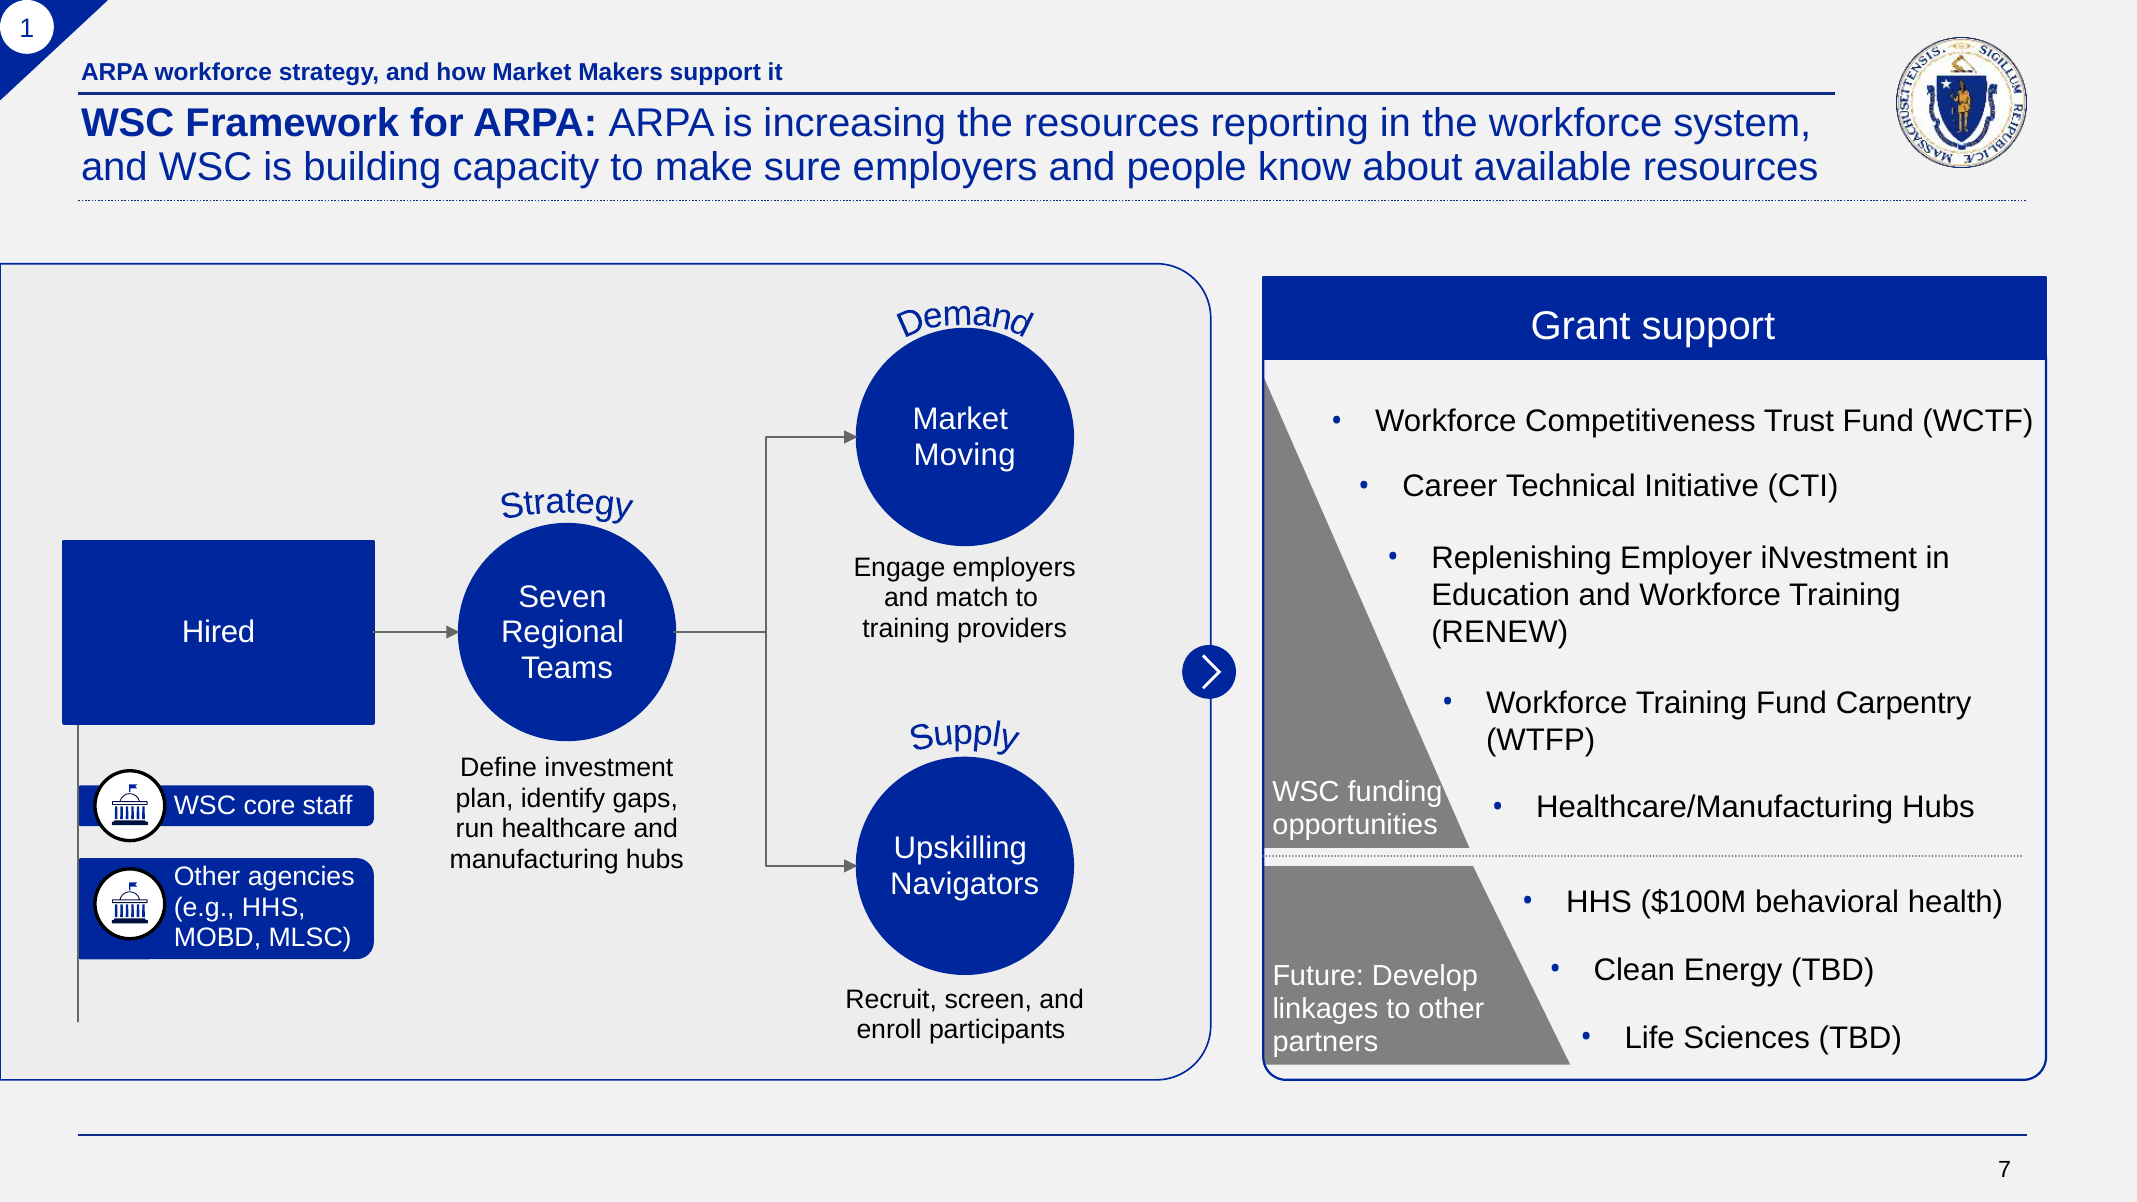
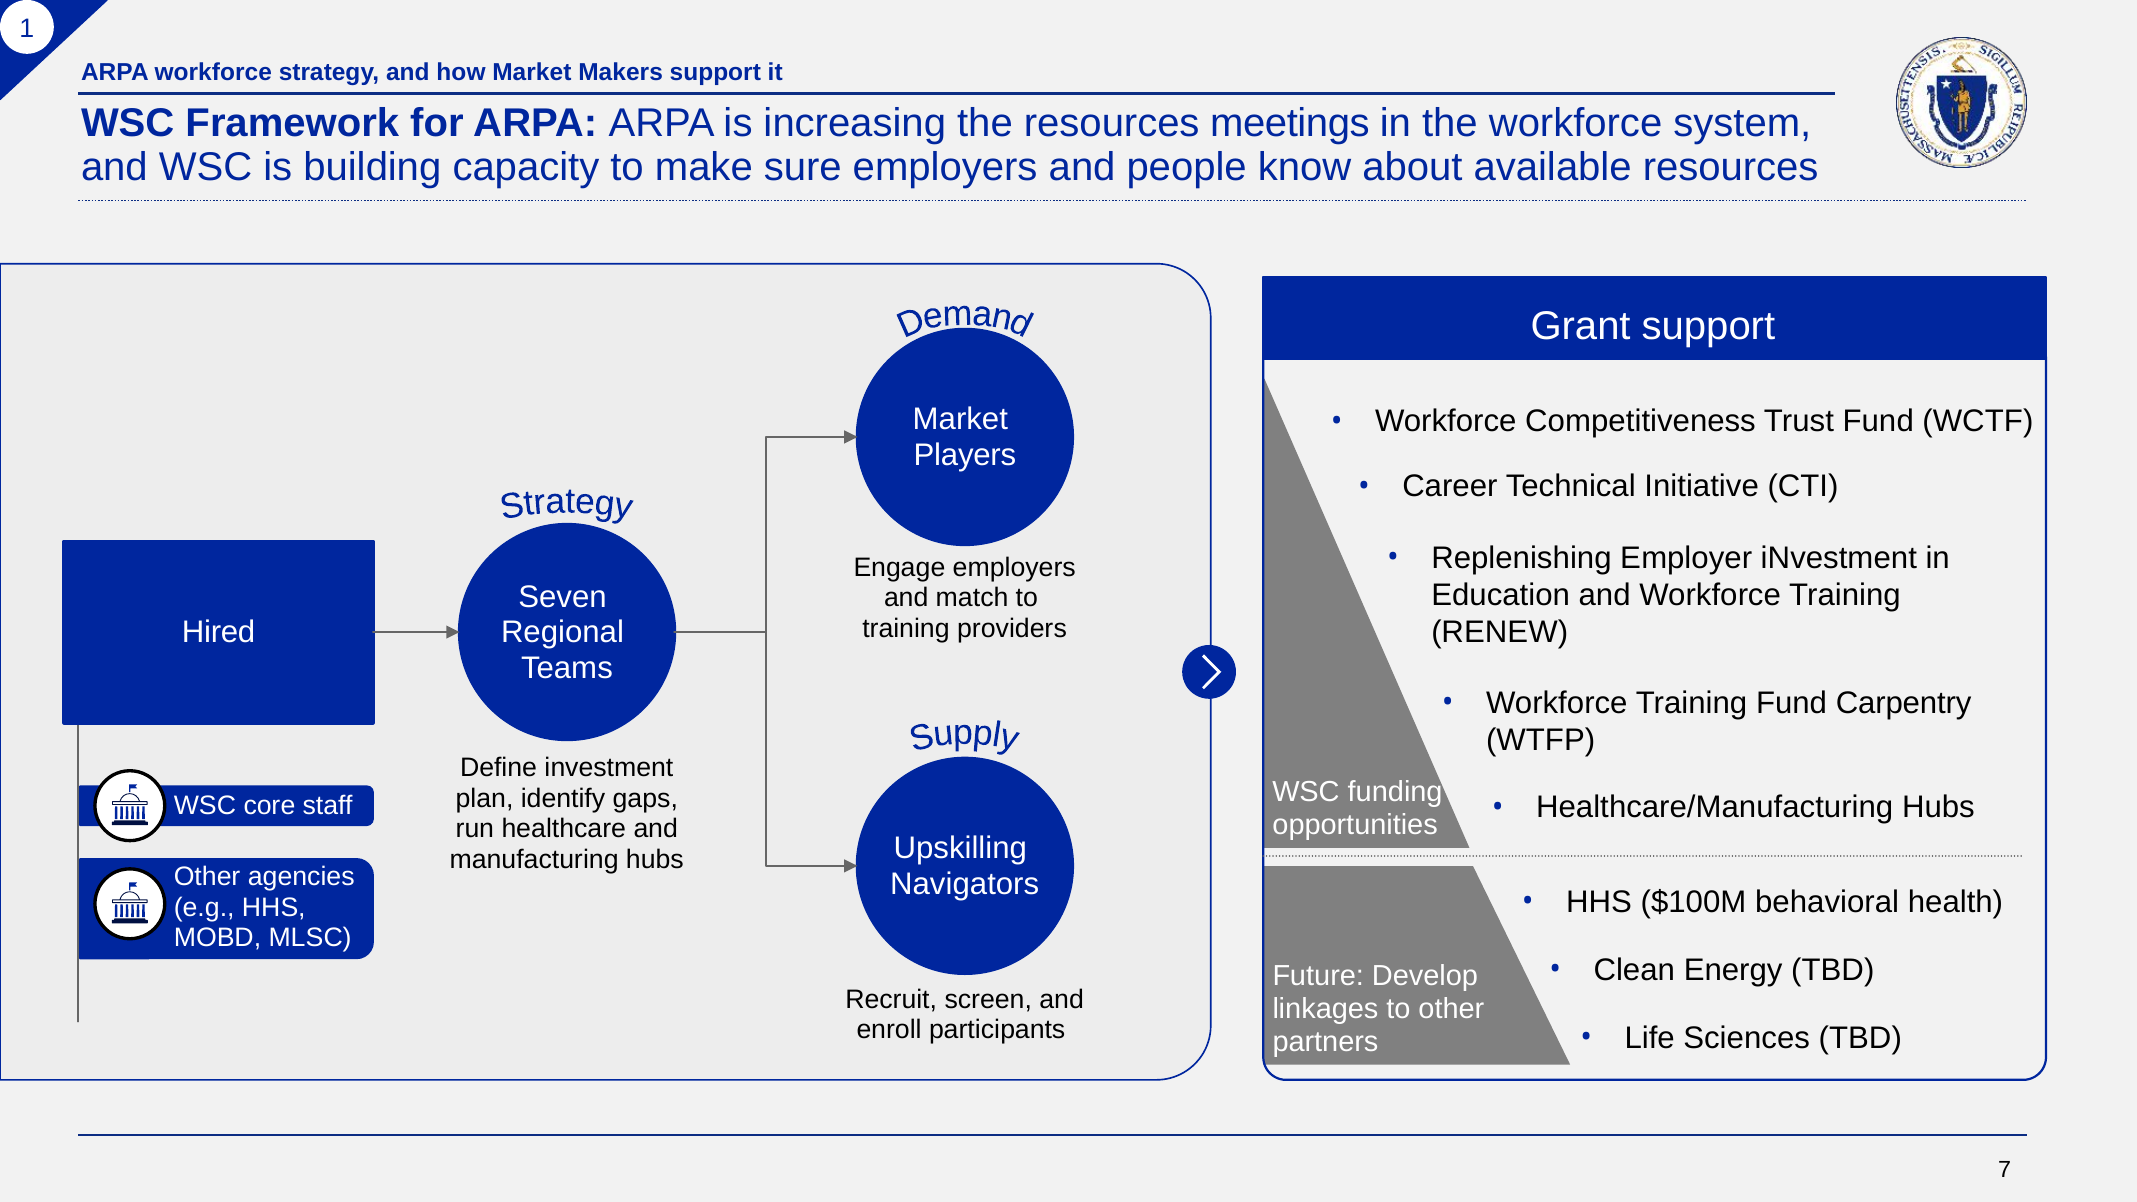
reporting: reporting -> meetings (1290, 124)
Moving: Moving -> Players (965, 455)
